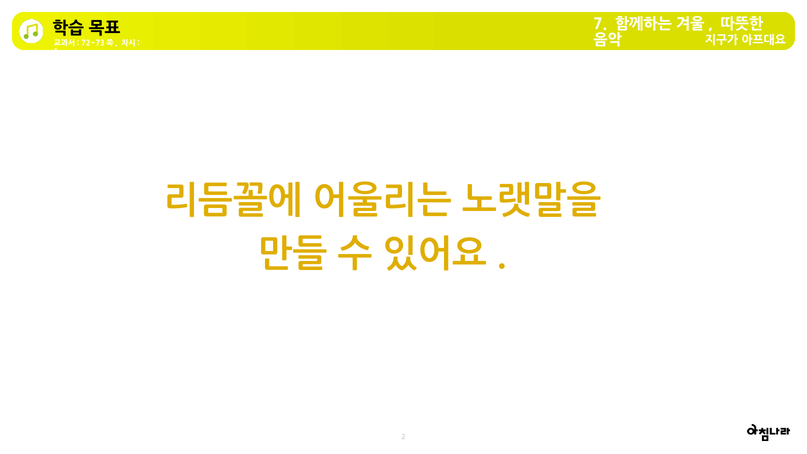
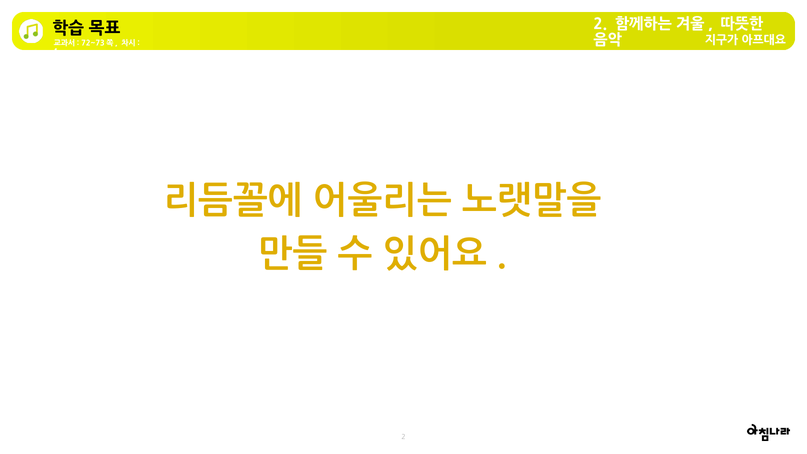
7: 7 -> 2 (600, 24)
